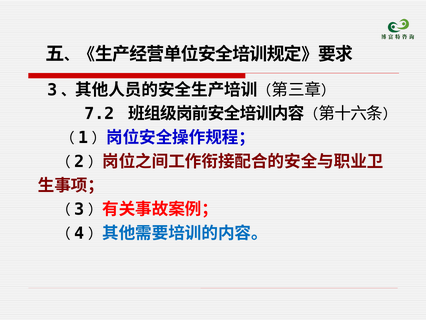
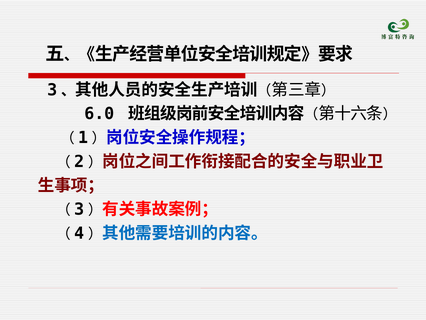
7.2: 7.2 -> 6.0 (99, 114)
